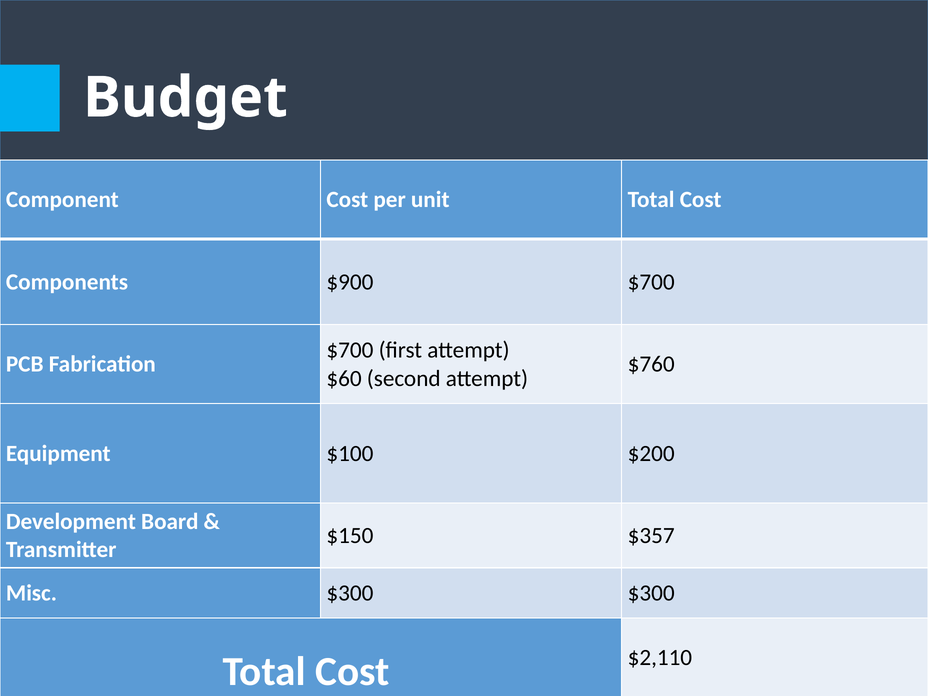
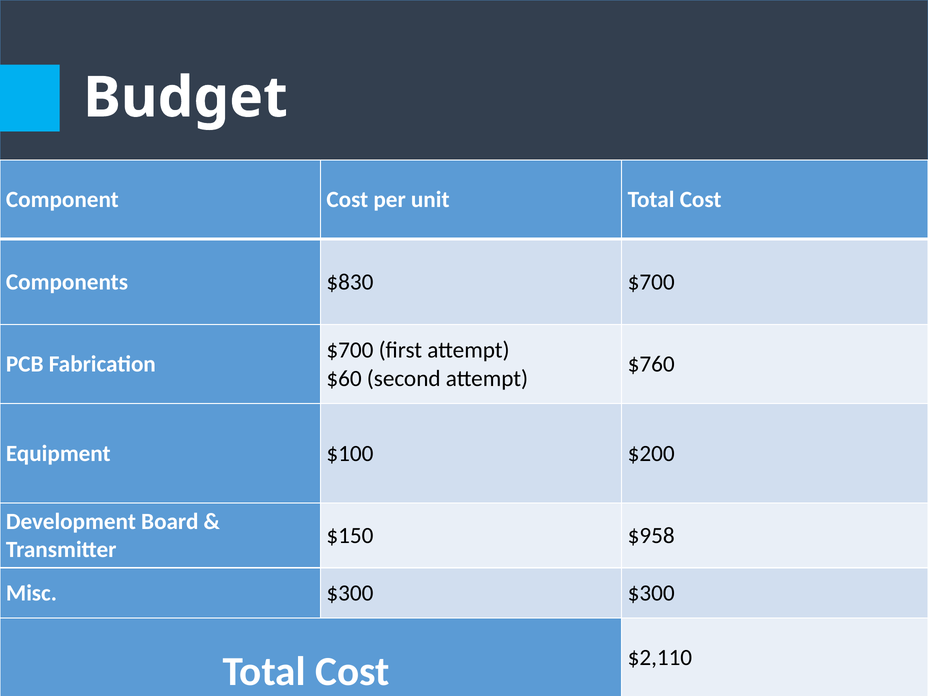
$900: $900 -> $830 (350, 282)
$357: $357 -> $958 (651, 536)
